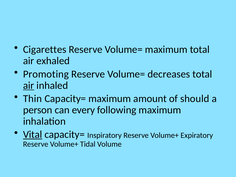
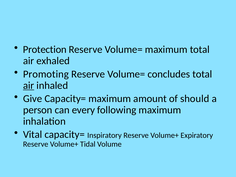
Cigarettes: Cigarettes -> Protection (45, 50)
decreases: decreases -> concludes (169, 74)
Thin: Thin -> Give (33, 99)
Vital underline: present -> none (33, 135)
